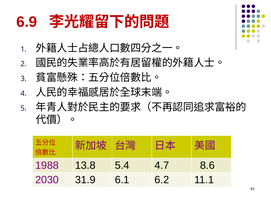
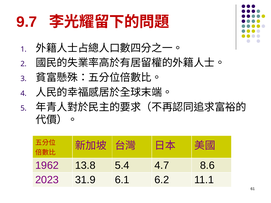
6.9: 6.9 -> 9.7 (27, 22)
1988: 1988 -> 1962 (47, 166)
2030: 2030 -> 2023 (47, 180)
